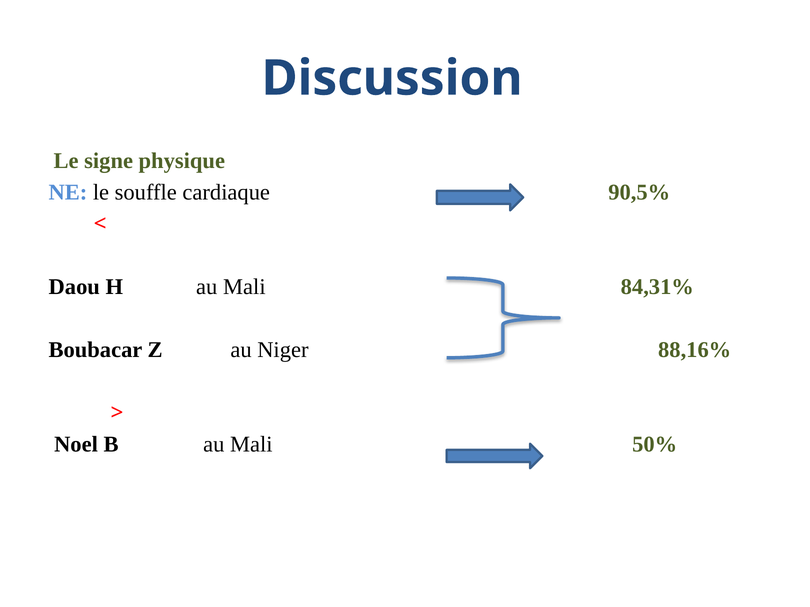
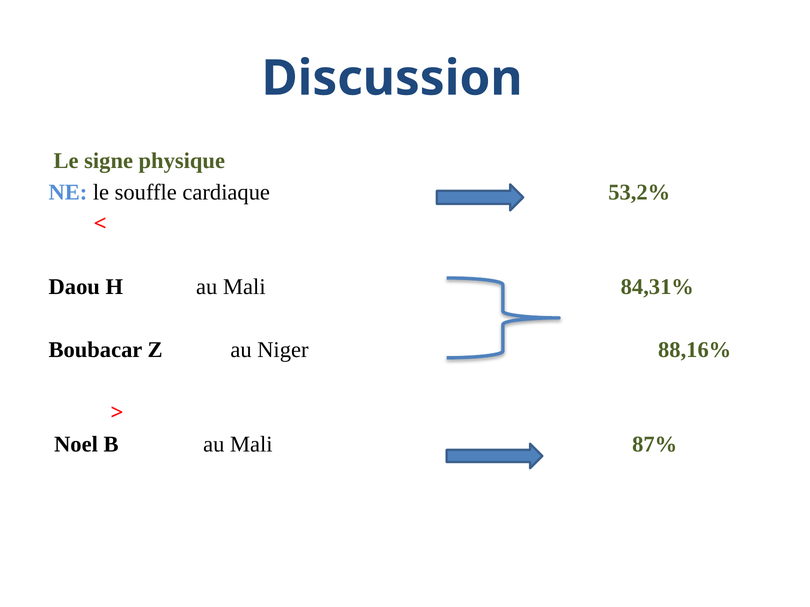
90,5%: 90,5% -> 53,2% (639, 192)
50%: 50% -> 87% (655, 445)
